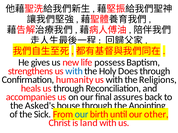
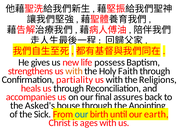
with colour: blue -> orange (74, 71)
Does: Does -> Faith (128, 71)
humanity: humanity -> partiality (75, 80)
other: other -> earth (156, 115)
land: land -> ages (89, 123)
